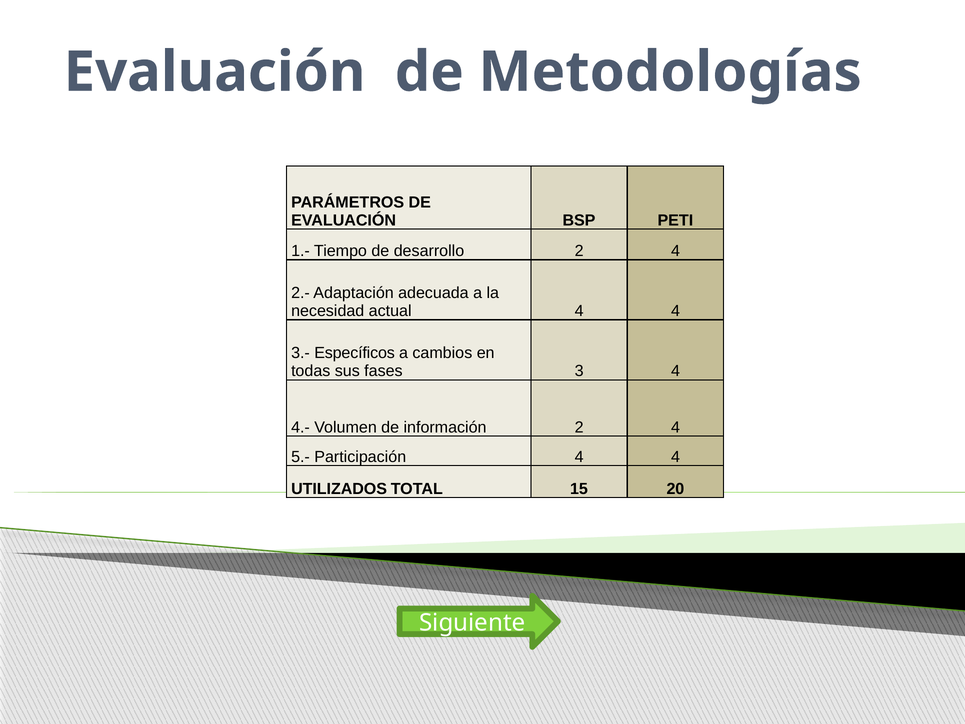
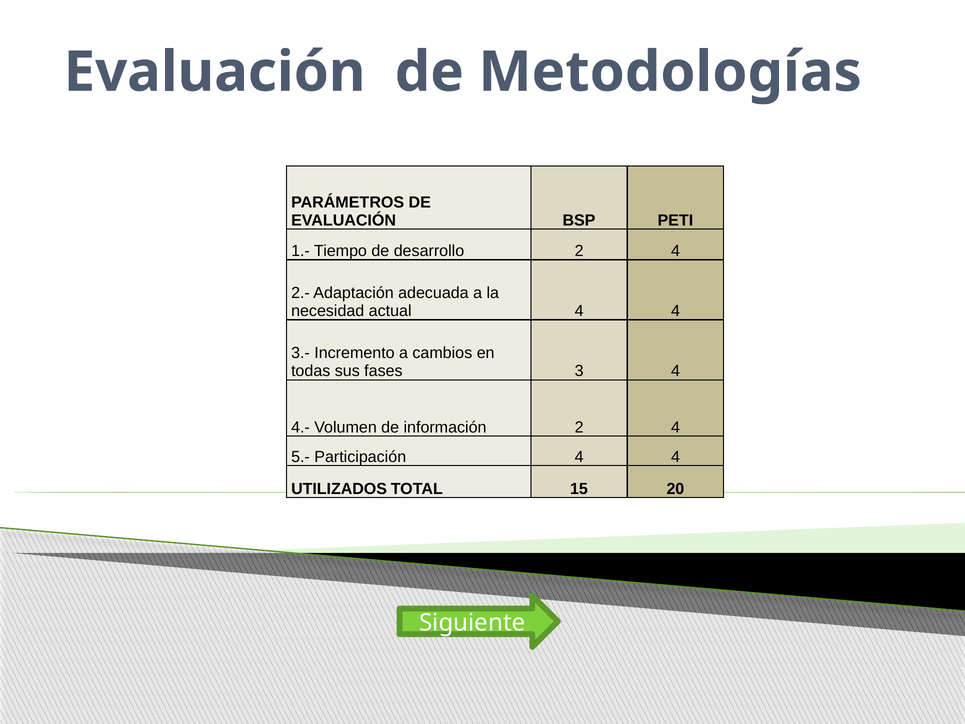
Específicos: Específicos -> Incremento (354, 353)
